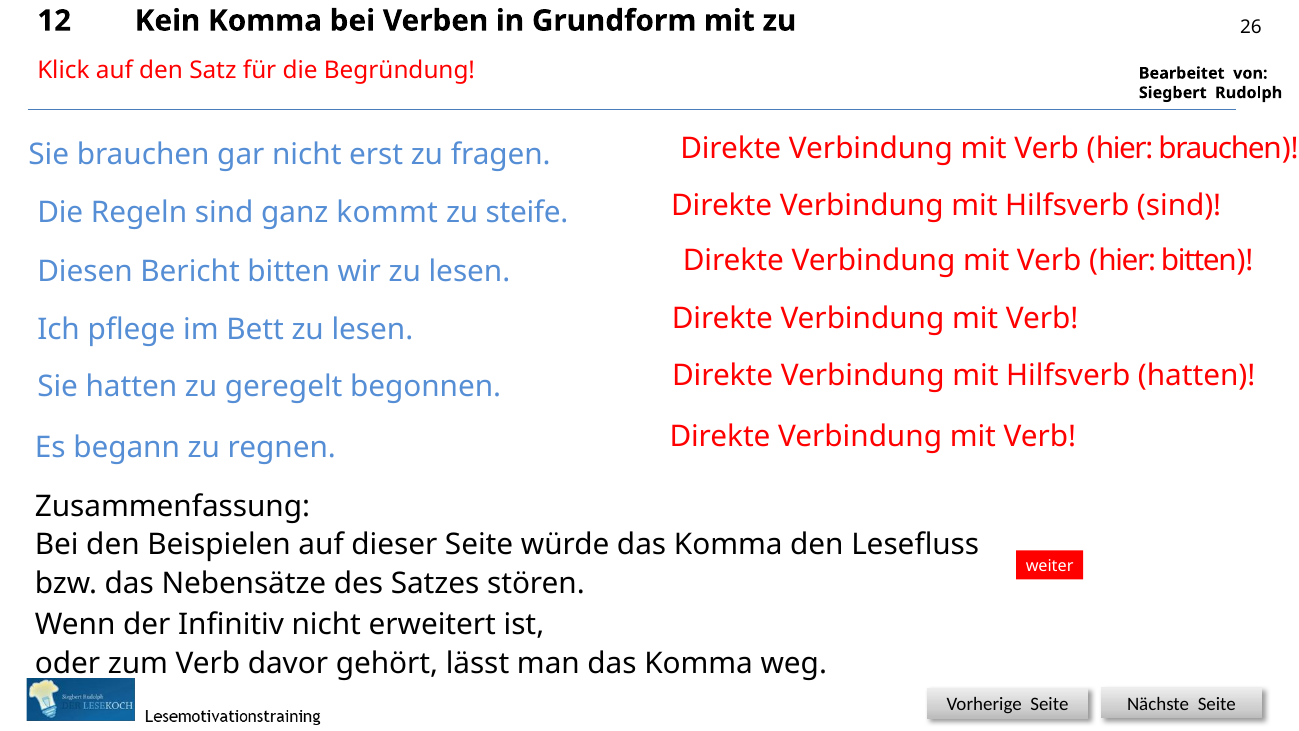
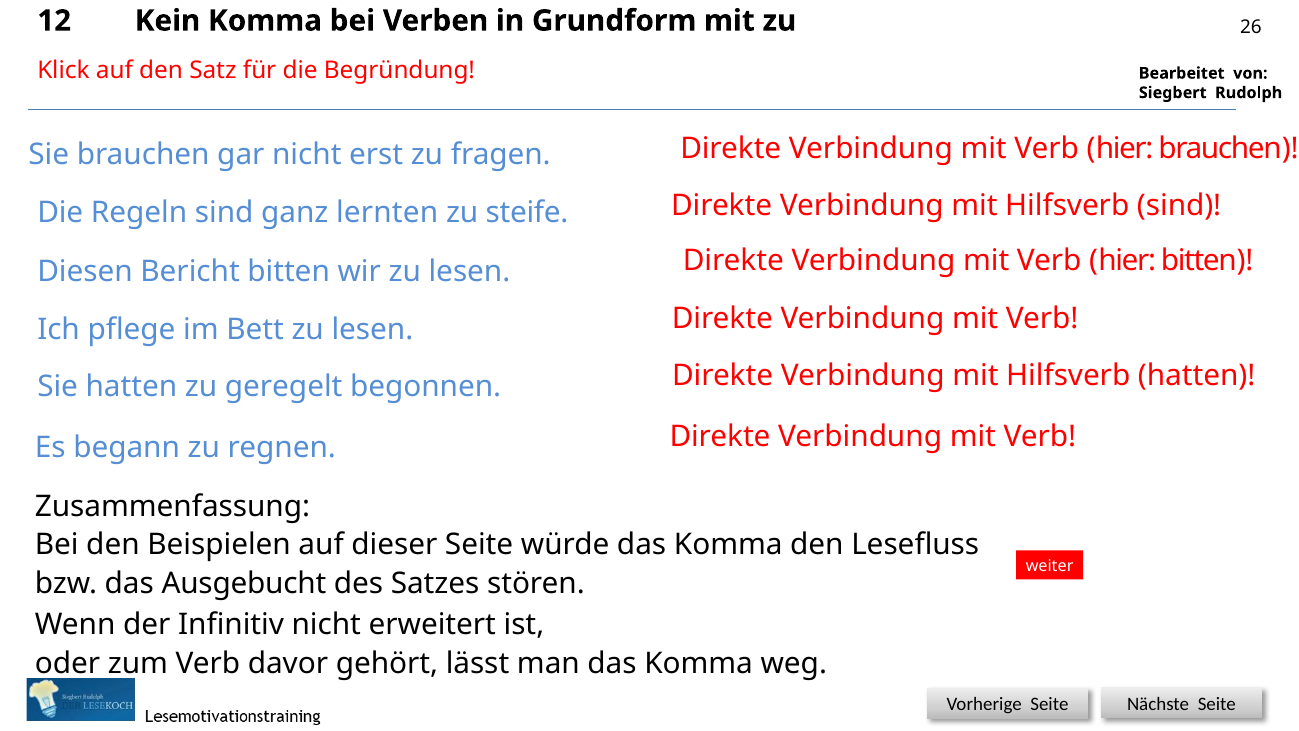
kommt: kommt -> lernten (387, 213)
Nebensätze: Nebensätze -> Ausgebucht (244, 583)
